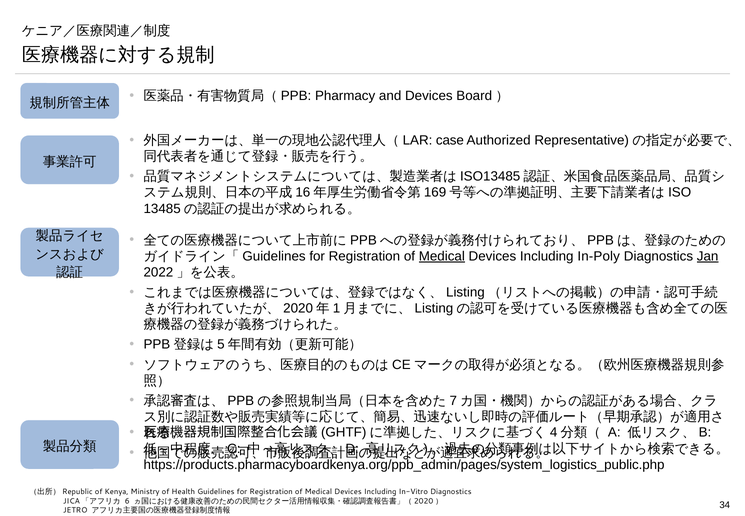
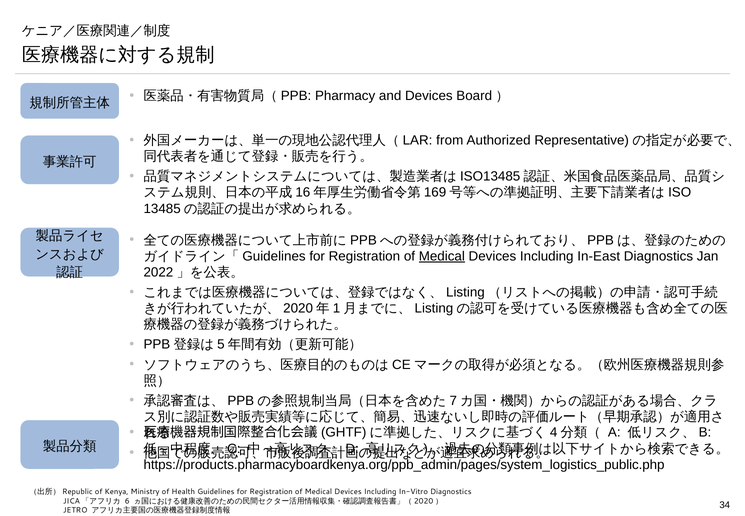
case: case -> from (450, 140)
In-Poly: In-Poly -> In-East (599, 256)
Jan underline: present -> none (708, 256)
